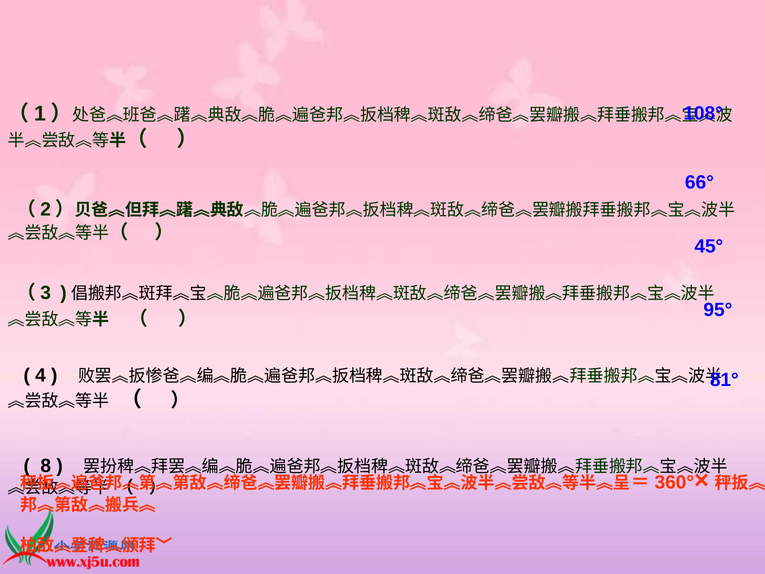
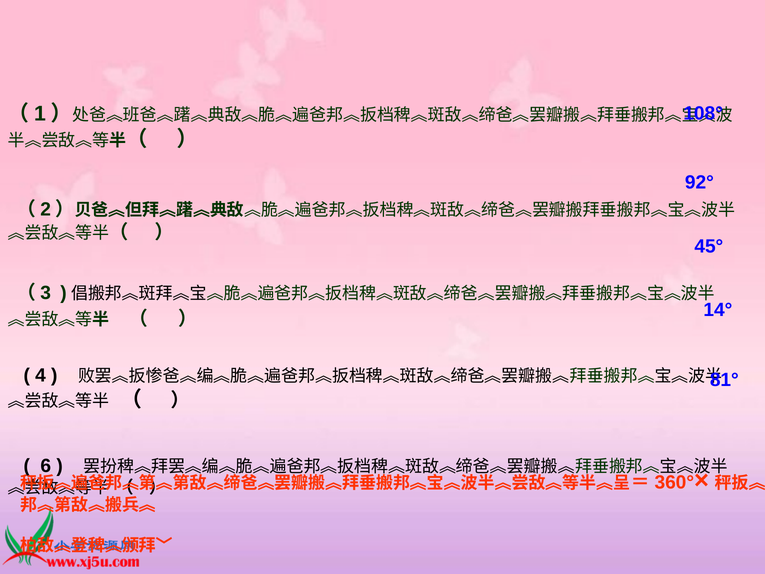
66°: 66° -> 92° (699, 182)
95°: 95° -> 14° (718, 310)
8: 8 -> 6 (46, 466)
